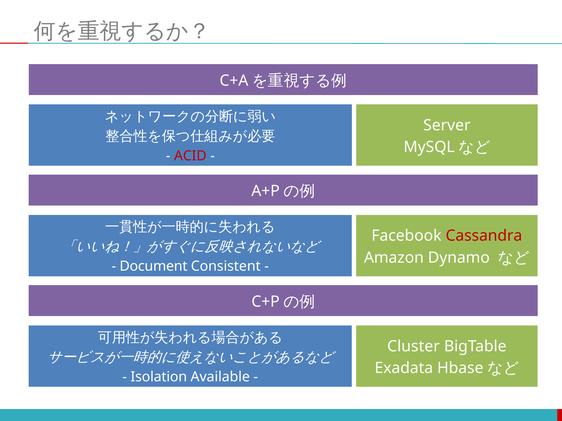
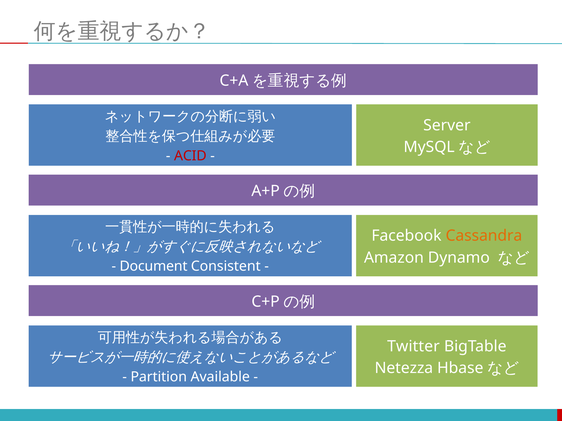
Cassandra colour: red -> orange (484, 236)
Cluster: Cluster -> Twitter (413, 347)
Exadata: Exadata -> Netezza (404, 369)
Isolation: Isolation -> Partition (159, 377)
